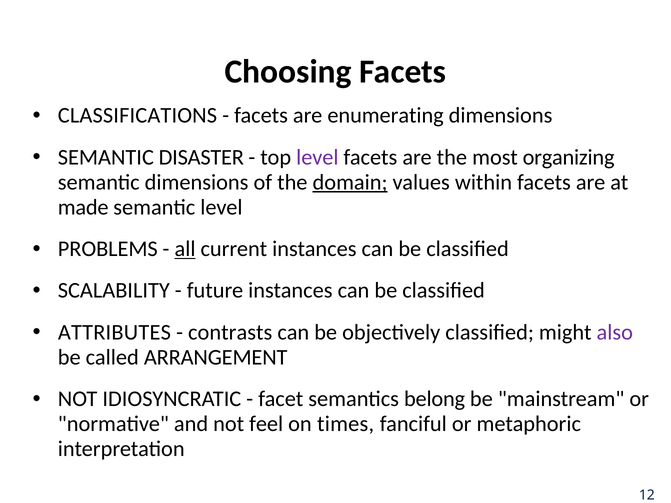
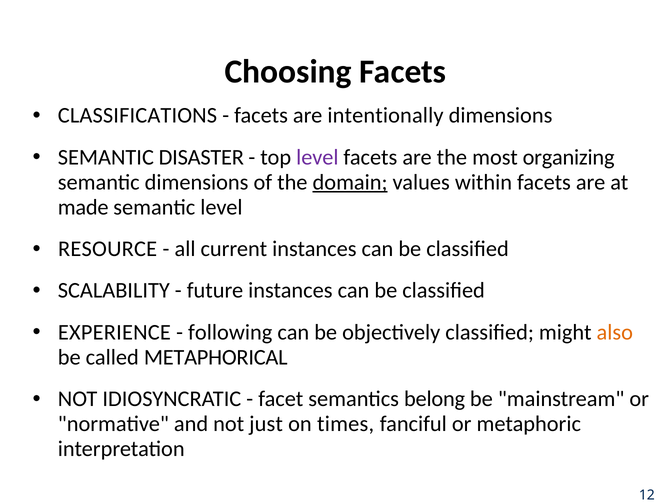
enumerating: enumerating -> intentionally (385, 116)
PROBLEMS: PROBLEMS -> RESOURCE (108, 249)
all underline: present -> none (185, 249)
ATTRIBUTES: ATTRIBUTES -> EXPERIENCE (114, 332)
contrasts: contrasts -> following (230, 332)
also colour: purple -> orange (615, 332)
ARRANGEMENT: ARRANGEMENT -> METAPHORICAL (216, 357)
feel: feel -> just (266, 424)
